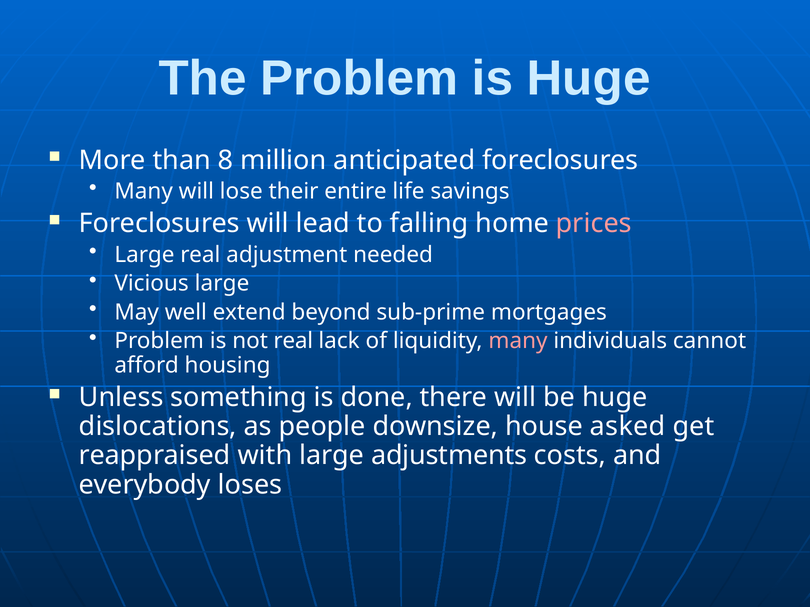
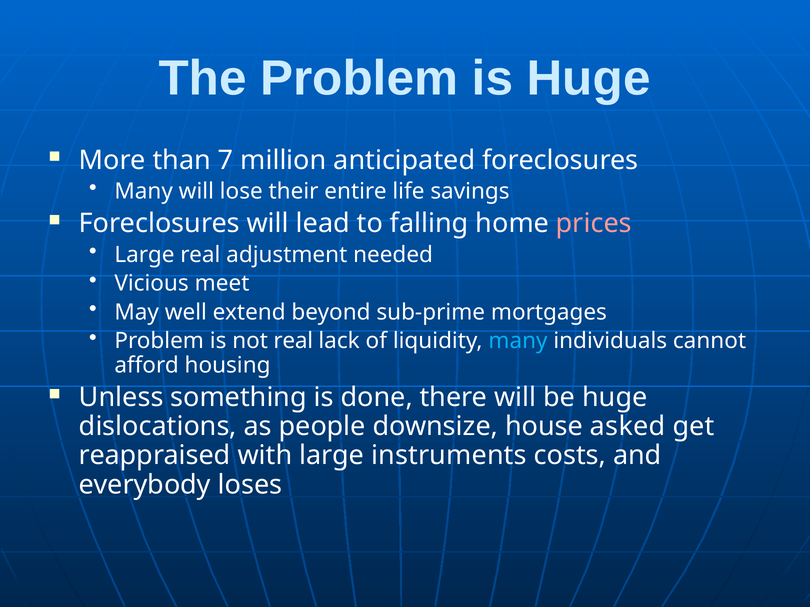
8: 8 -> 7 (226, 160)
Vicious large: large -> meet (222, 284)
many colour: pink -> light blue (518, 341)
adjustments: adjustments -> instruments (449, 456)
